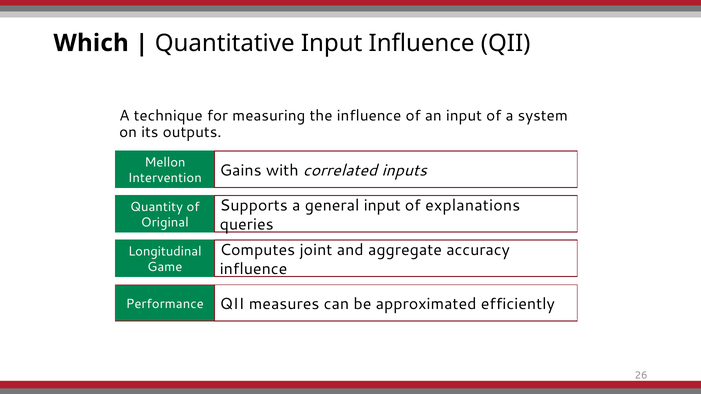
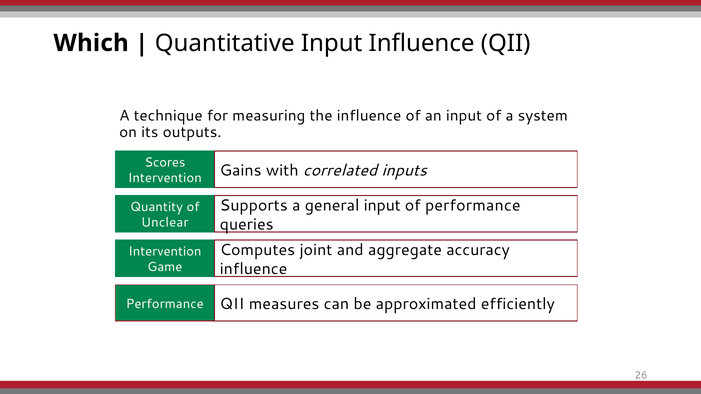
Mellon: Mellon -> Scores (165, 162)
of explanations: explanations -> performance (473, 205)
Original: Original -> Unclear (165, 223)
Longitudinal: Longitudinal -> Intervention (165, 252)
